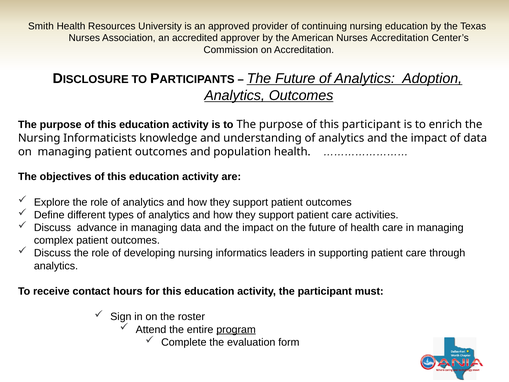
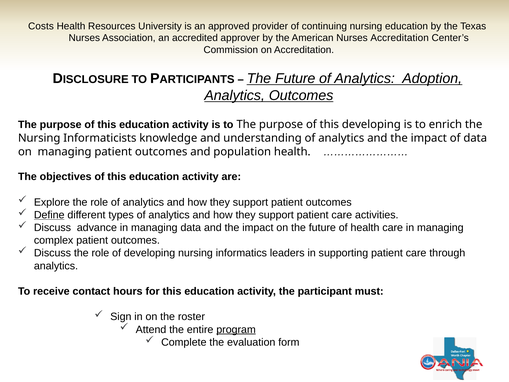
Smith: Smith -> Costs (41, 26)
this participant: participant -> developing (371, 125)
Define underline: none -> present (49, 215)
